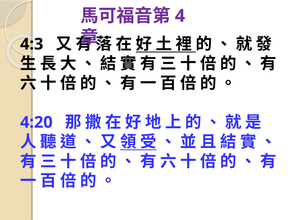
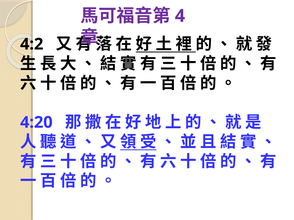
4:3: 4:3 -> 4:2 (32, 44)
